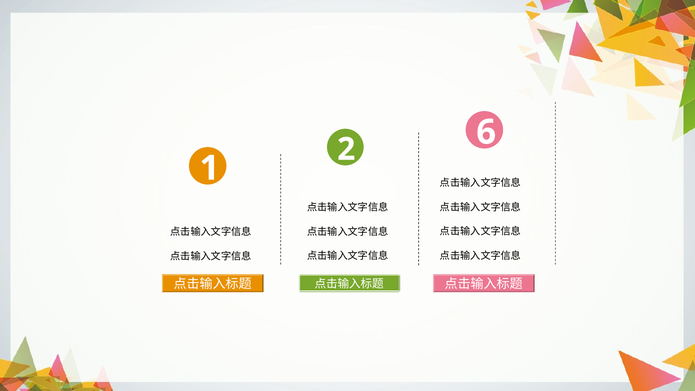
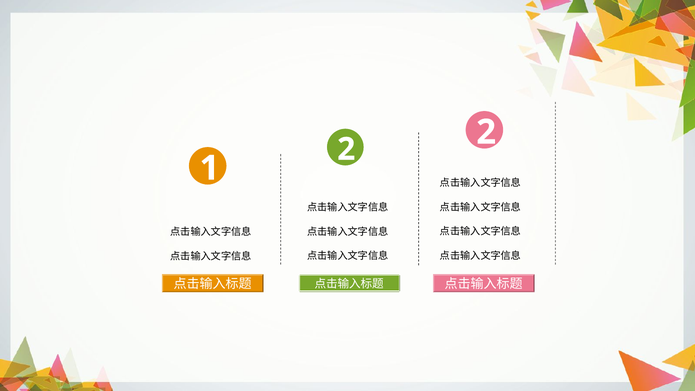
2 6: 6 -> 2 (486, 132)
